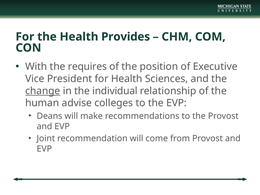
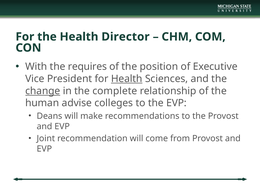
Provides: Provides -> Director (126, 37)
Health underline: none -> present (127, 79)
individual: individual -> complete (115, 91)
